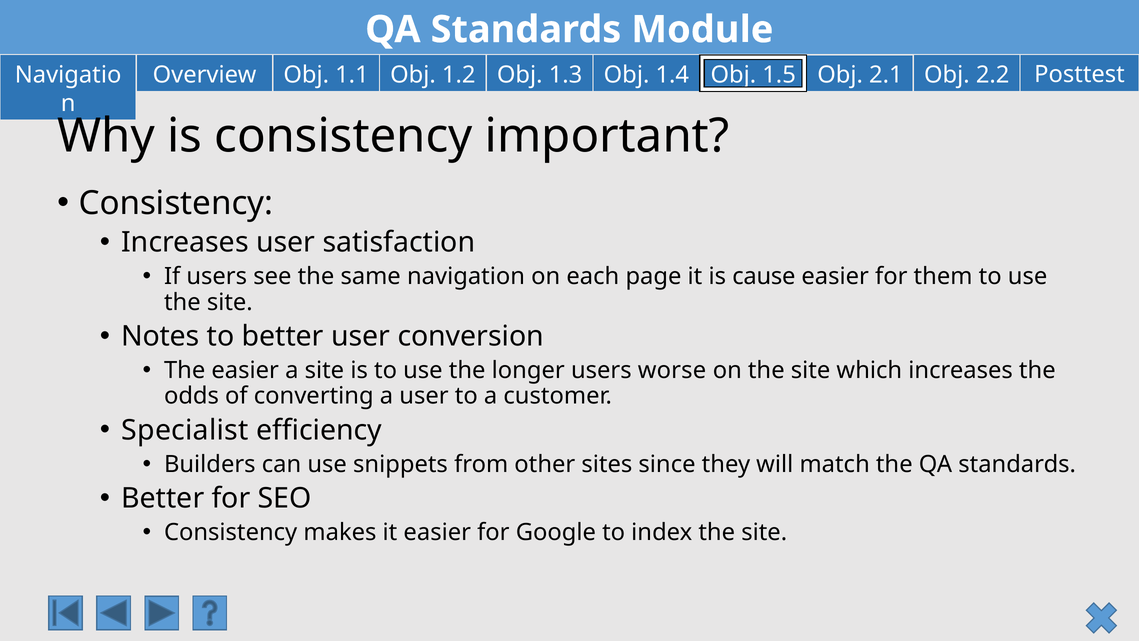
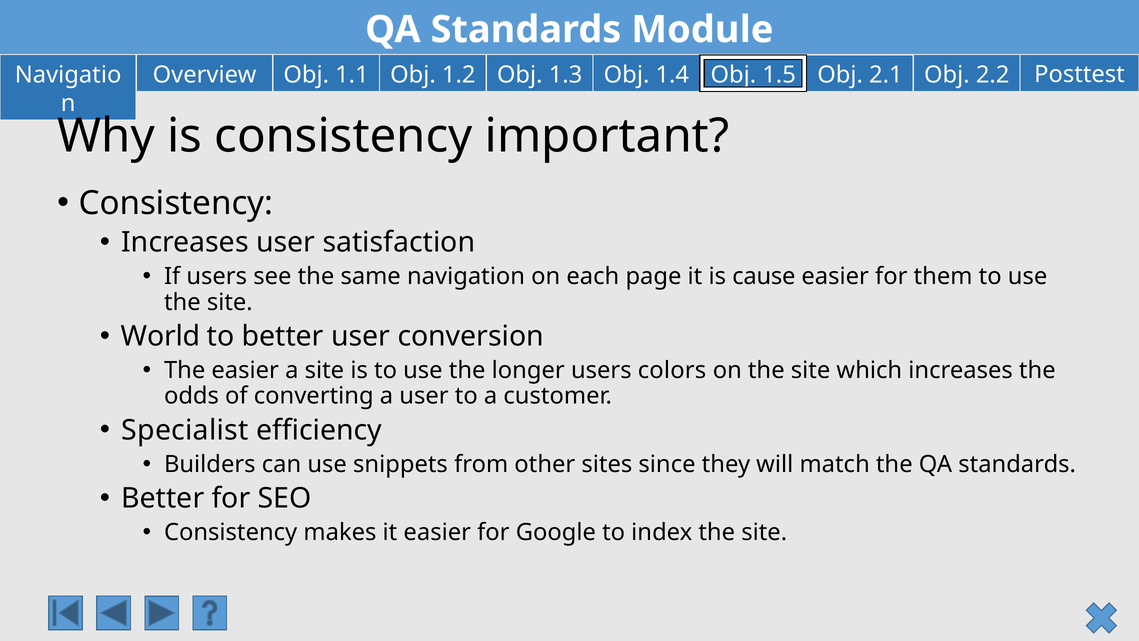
Notes: Notes -> World (160, 336)
worse: worse -> colors (672, 370)
